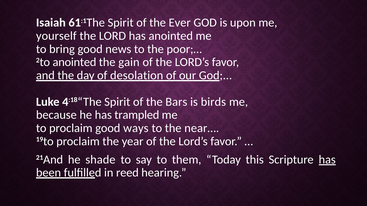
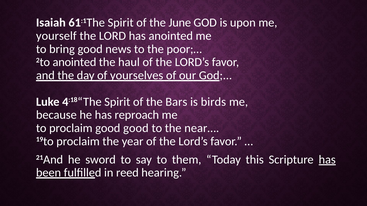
Ever: Ever -> June (180, 23)
gain: gain -> haul (129, 62)
desolation: desolation -> yourselves (137, 76)
trampled: trampled -> reproach (137, 115)
good ways: ways -> good (136, 128)
shade: shade -> sword (101, 160)
